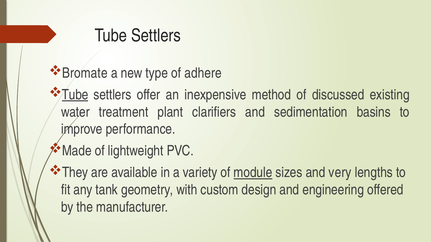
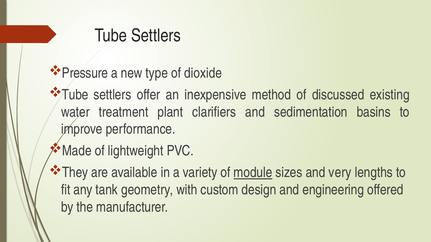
Bromate: Bromate -> Pressure (85, 73)
adhere: adhere -> dioxide (203, 73)
Tube underline: present -> none (75, 95)
